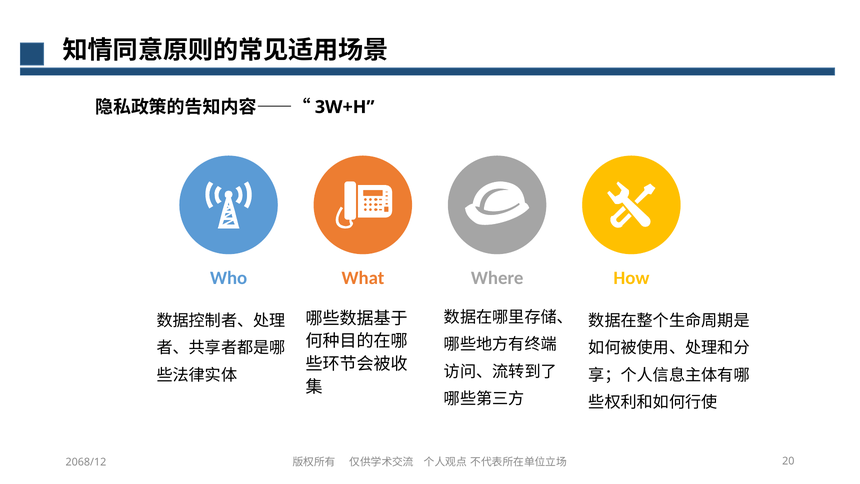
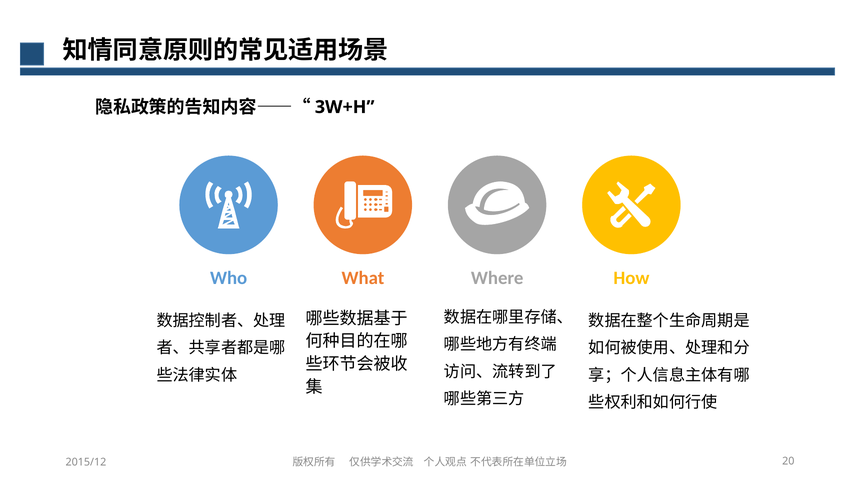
2068/12: 2068/12 -> 2015/12 (86, 462)
